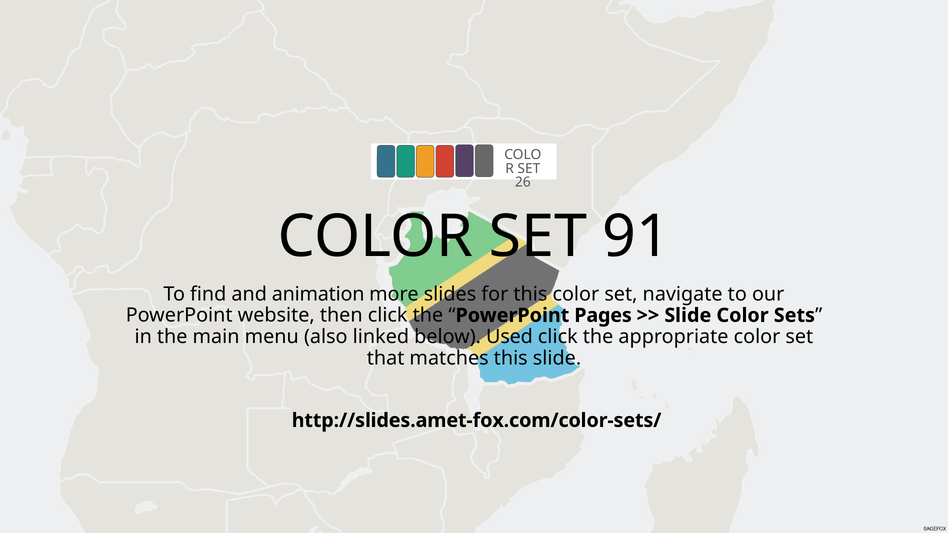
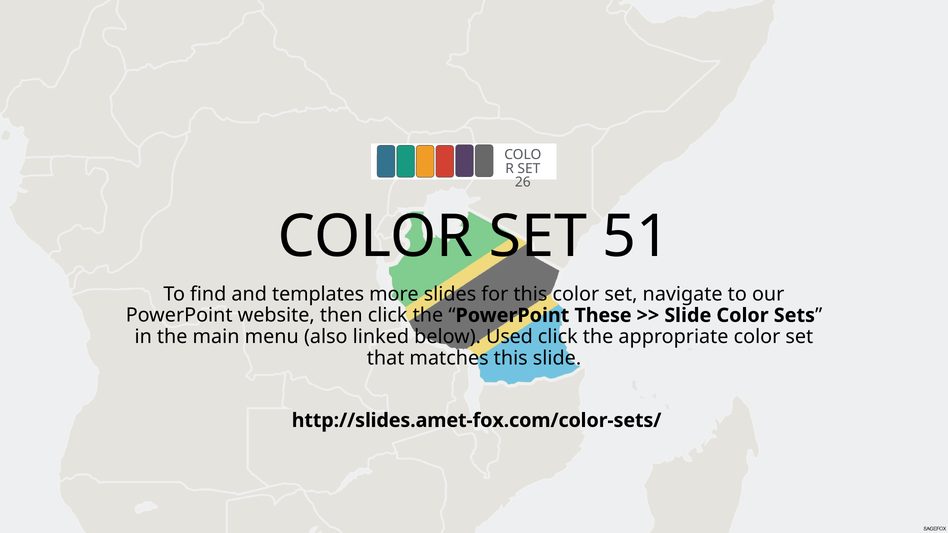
91: 91 -> 51 (636, 237)
animation: animation -> templates (318, 294)
Pages: Pages -> These (603, 316)
